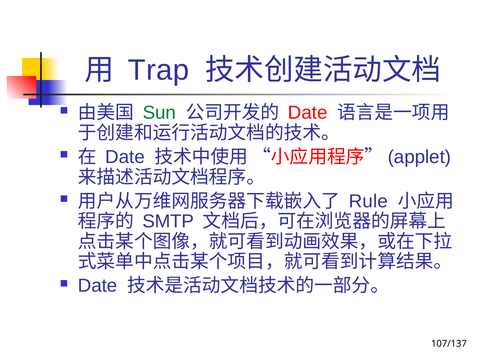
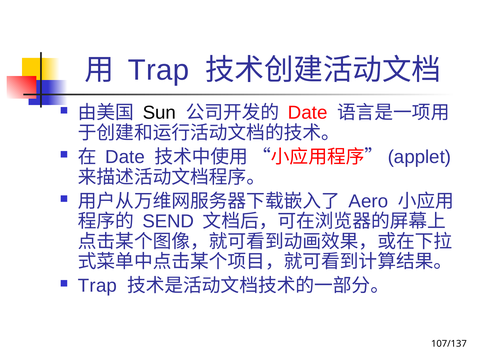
Sun colour: green -> black (159, 113)
Rule: Rule -> Aero (368, 201)
SMTP: SMTP -> SEND (168, 222)
Date: Date -> Trap (98, 286)
